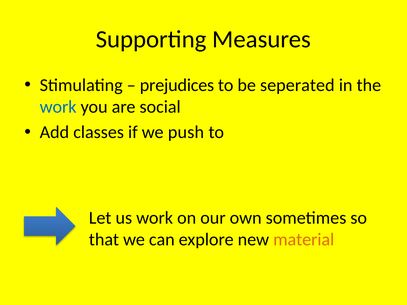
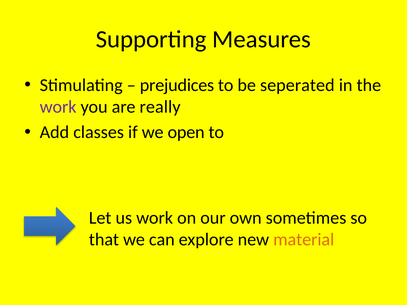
work colour: blue -> purple (58, 107)
social: social -> really (160, 107)
push: push -> open (186, 132)
